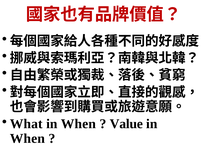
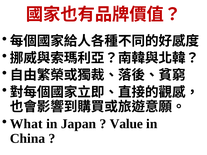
When: When -> Japan (78, 124)
When: When -> China (27, 139)
